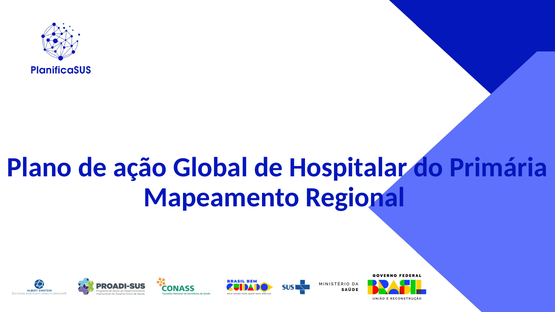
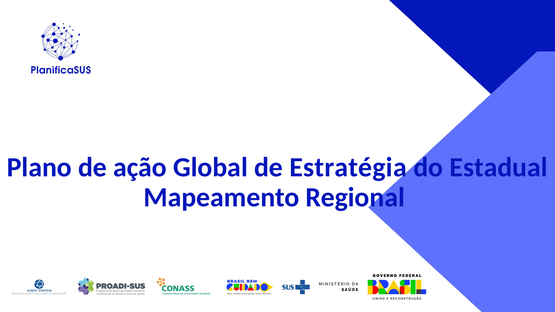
Hospitalar: Hospitalar -> Estratégia (348, 167)
Primária: Primária -> Estadual (499, 167)
